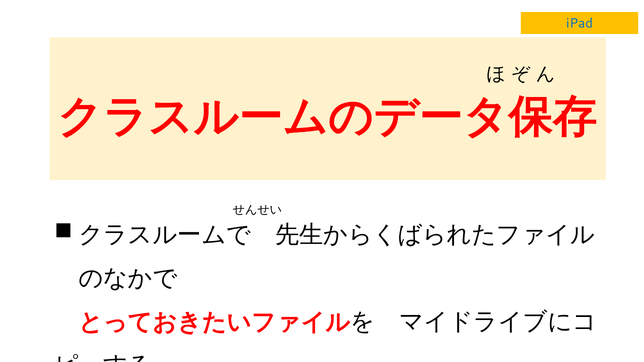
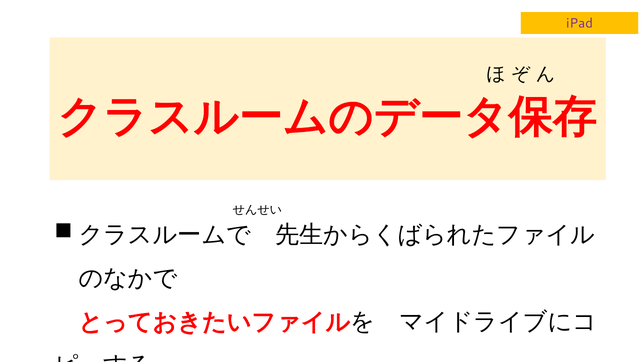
iPad colour: blue -> purple (580, 23)
